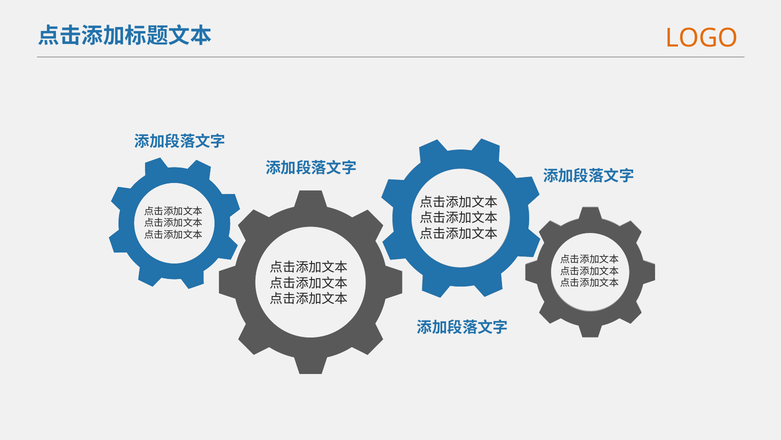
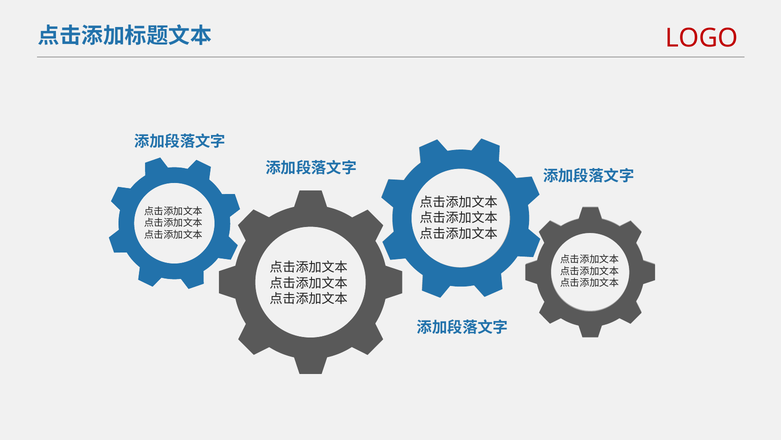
LOGO colour: orange -> red (701, 38)
